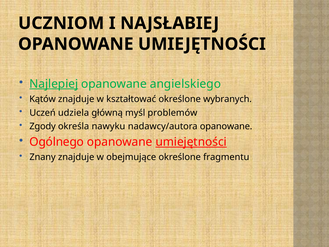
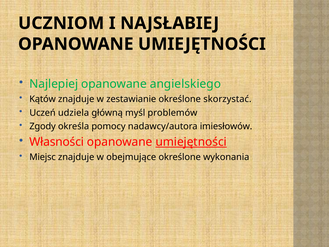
Najlepiej underline: present -> none (54, 84)
kształtować: kształtować -> zestawianie (131, 99)
wybranych: wybranych -> skorzystać (227, 99)
nawyku: nawyku -> pomocy (109, 126)
nadawcy/autora opanowane: opanowane -> imiesłowów (226, 126)
Ogólnego: Ogólnego -> Własności (57, 142)
Znany: Znany -> Miejsc (43, 157)
fragmentu: fragmentu -> wykonania (226, 157)
